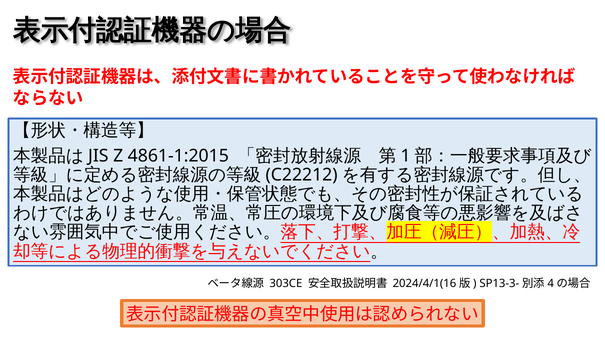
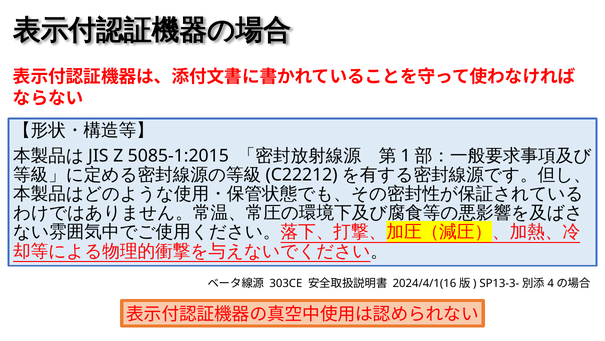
4861-1:2015: 4861-1:2015 -> 5085-1:2015 (178, 155)
